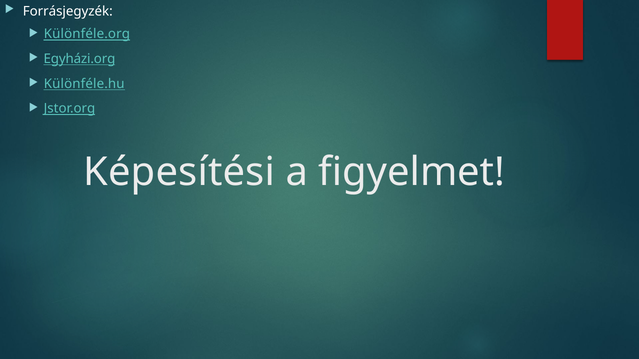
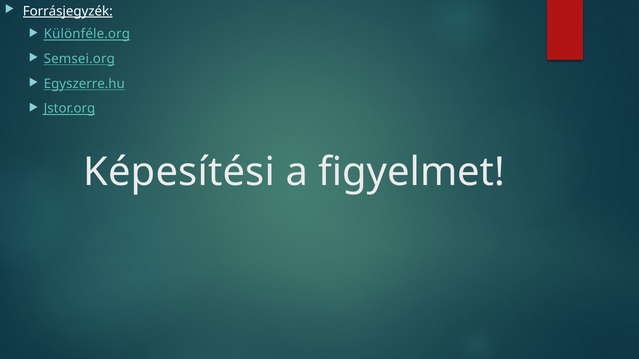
Forrásjegyzék underline: none -> present (68, 11)
Egyházi.org: Egyházi.org -> Semsei.org (79, 59)
Különféle.hu: Különféle.hu -> Egyszerre.hu (84, 84)
